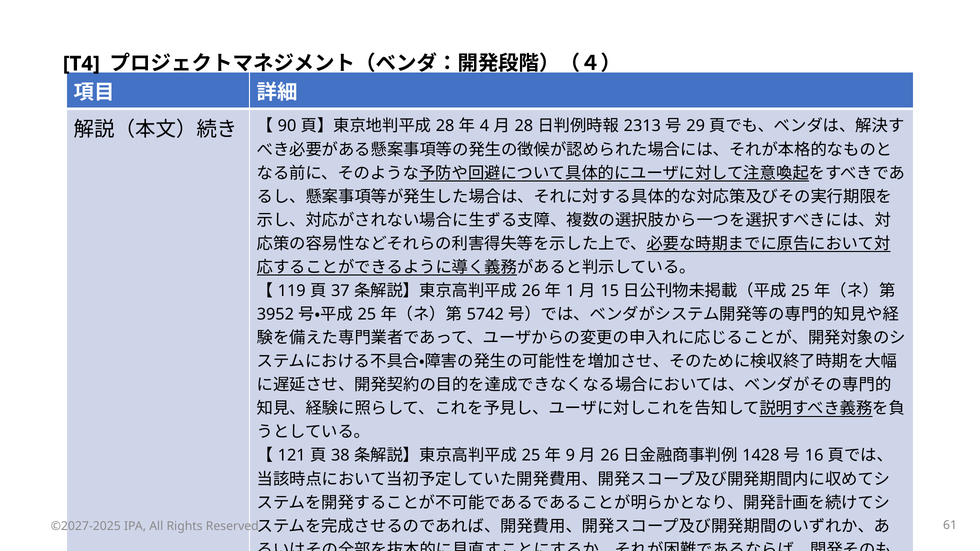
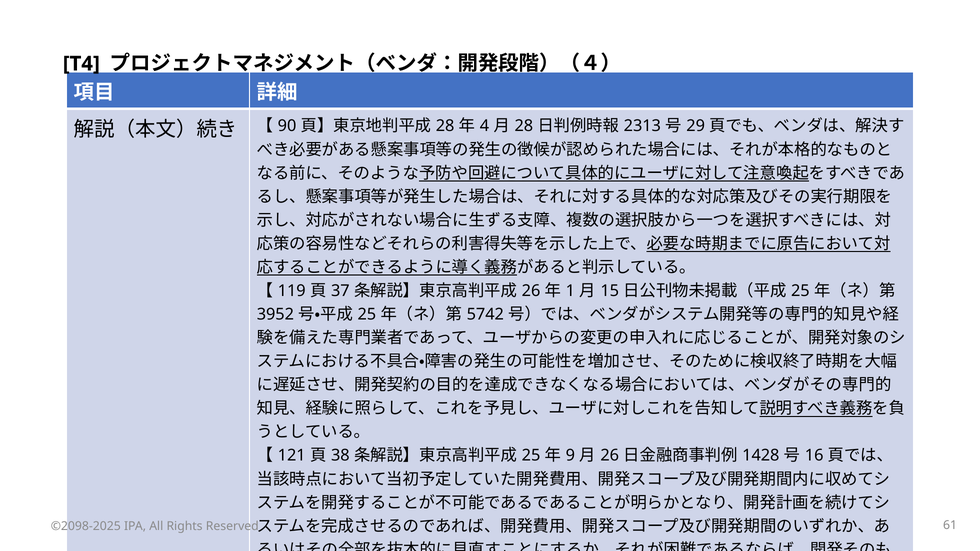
©2027-2025: ©2027-2025 -> ©2098-2025 (86, 526)
